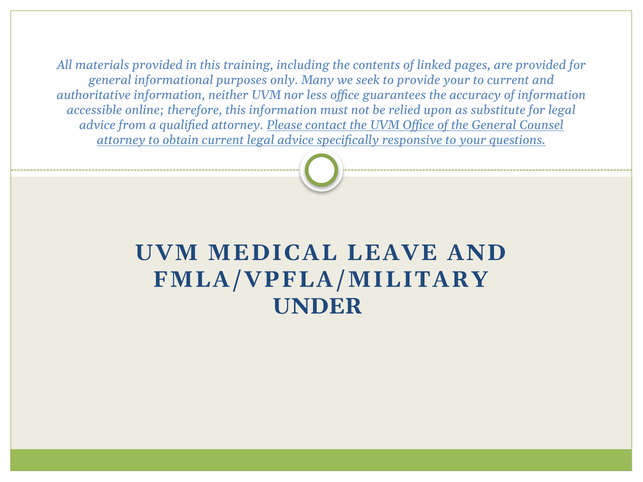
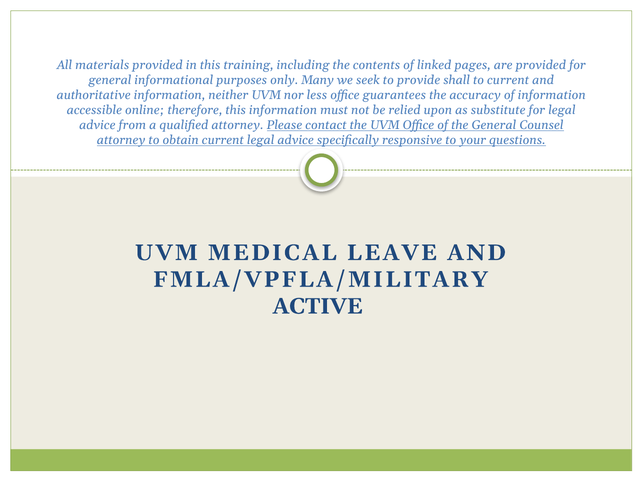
provide your: your -> shall (457, 80)
UNDER: UNDER -> ACTIVE (318, 306)
